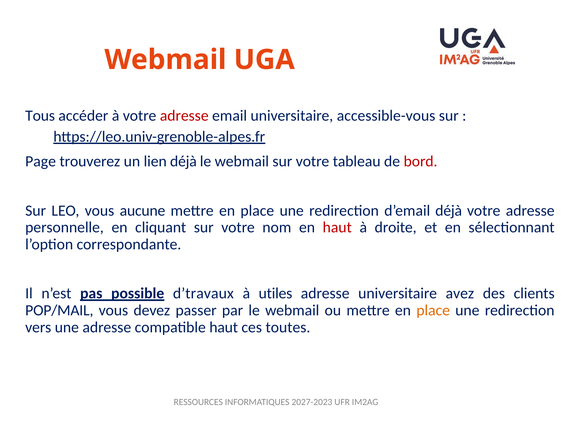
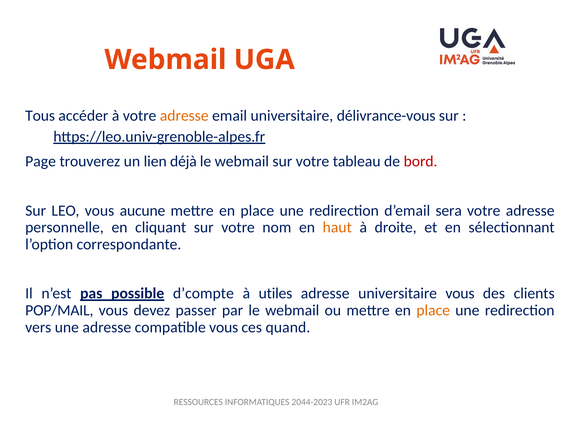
adresse colour: red -> orange (184, 116)
accessible-vous: accessible-vous -> délivrance-vous (386, 116)
d’email déjà: déjà -> sera (449, 211)
haut colour: red -> orange (337, 228)
d’travaux: d’travaux -> d’compte (203, 294)
universitaire avez: avez -> vous (460, 294)
compatible haut: haut -> vous (224, 328)
toutes: toutes -> quand (288, 328)
2027-2023: 2027-2023 -> 2044-2023 (312, 402)
